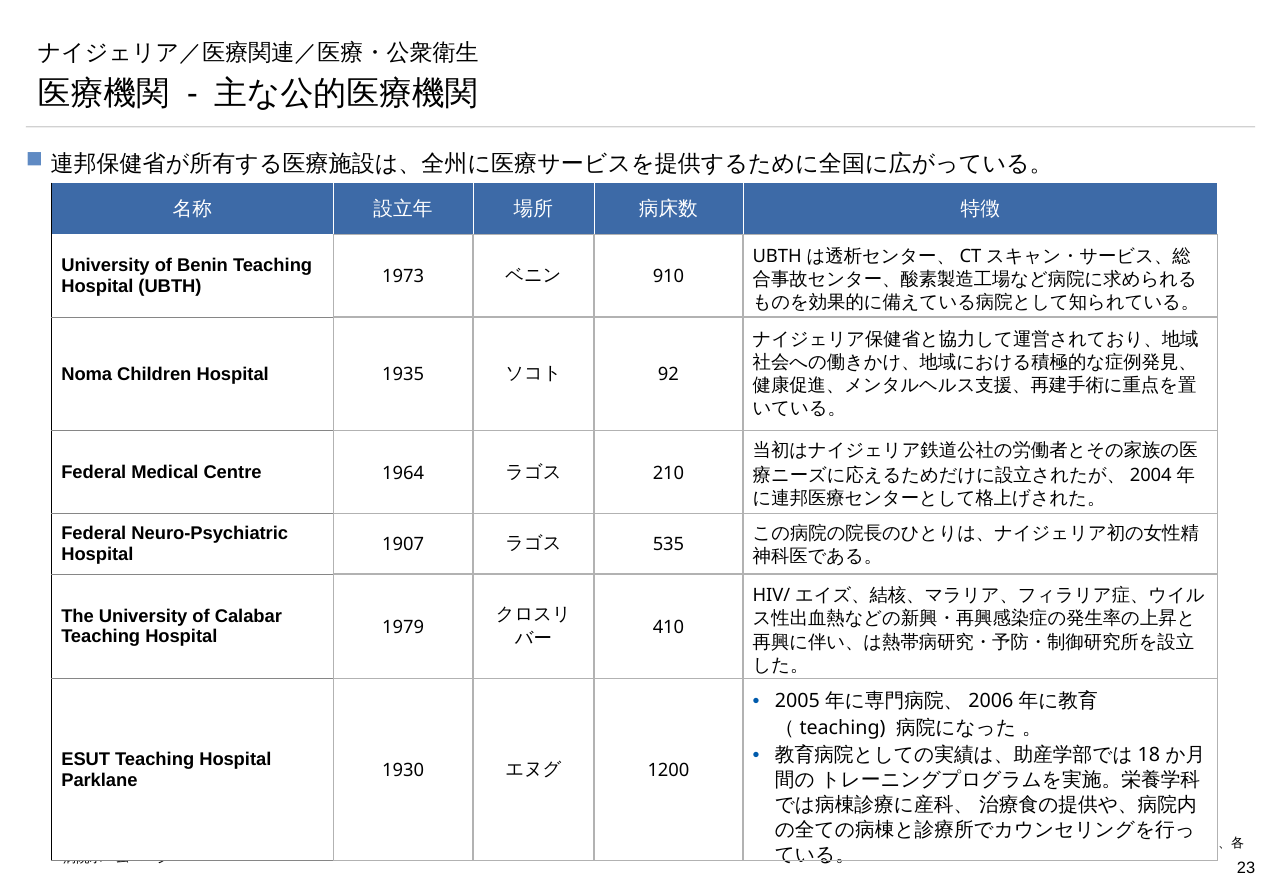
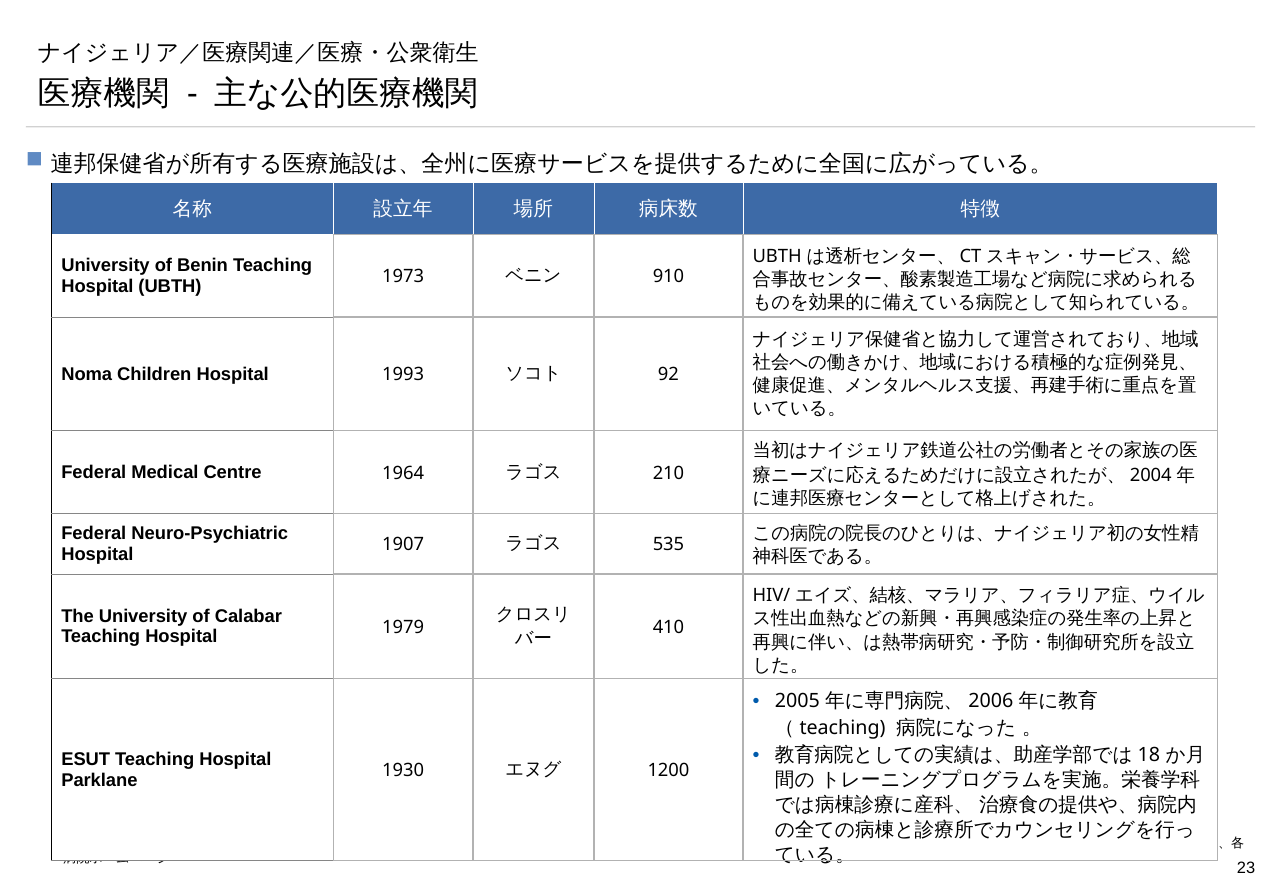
1935: 1935 -> 1993 (403, 375)
